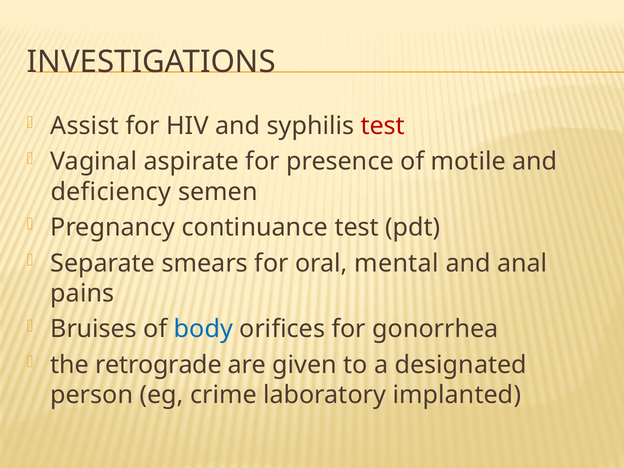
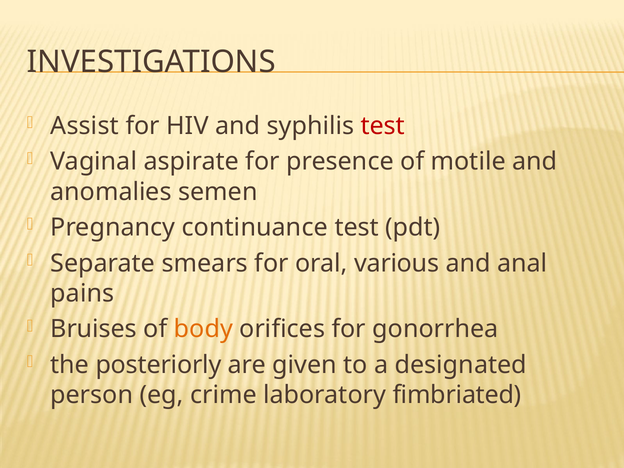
deficiency: deficiency -> anomalies (111, 192)
mental: mental -> various (397, 263)
body colour: blue -> orange (203, 329)
retrograde: retrograde -> posteriorly (159, 365)
implanted: implanted -> fimbriated (457, 395)
